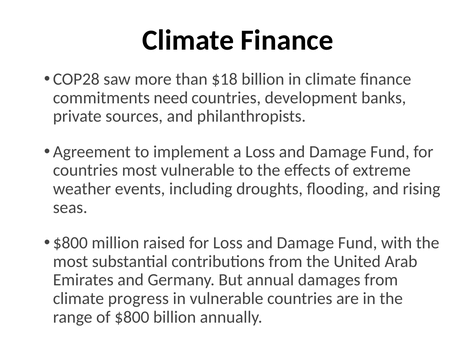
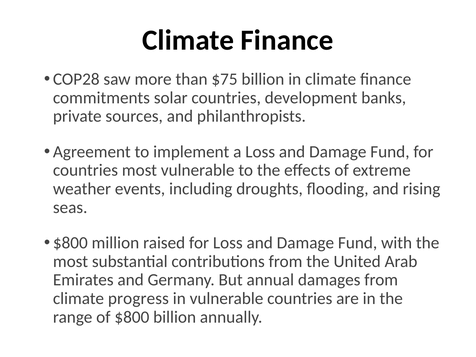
$18: $18 -> $75 (225, 79)
need: need -> solar (171, 98)
